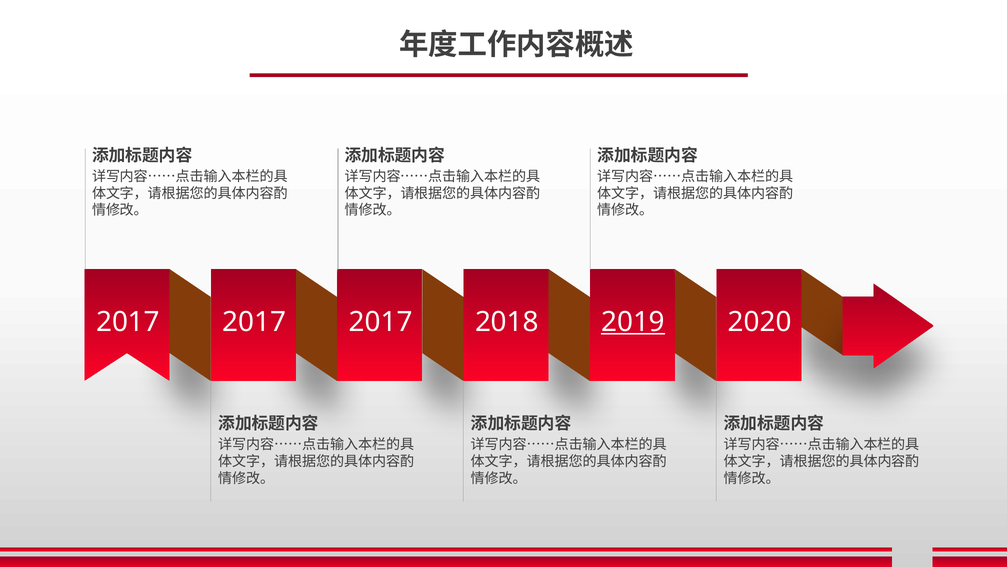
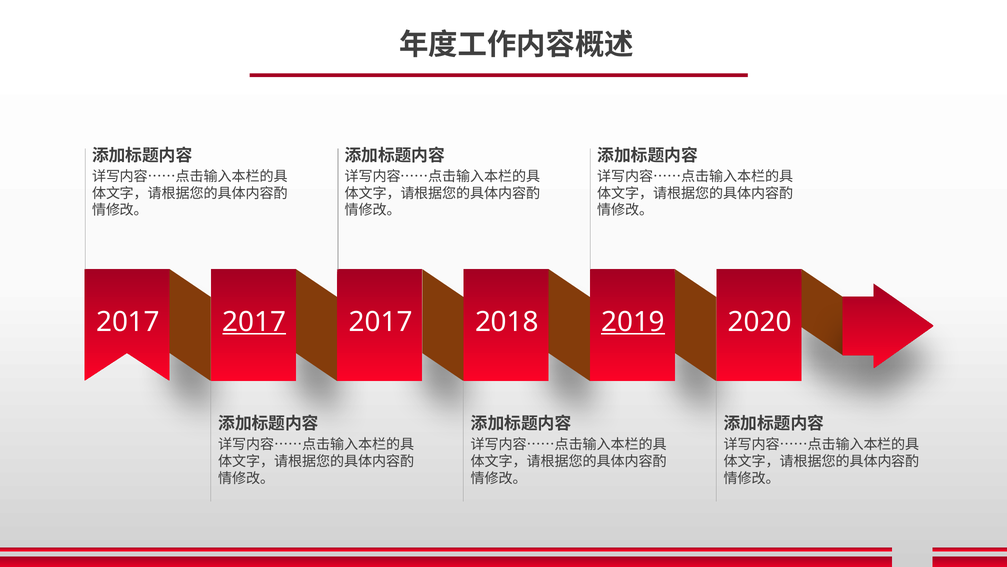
2017 underline: none -> present (254, 321)
